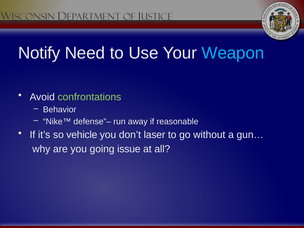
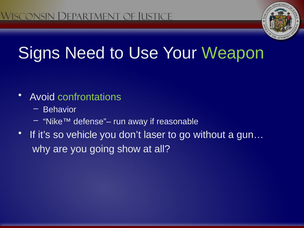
Notify: Notify -> Signs (39, 53)
Weapon colour: light blue -> light green (233, 53)
issue: issue -> show (129, 149)
